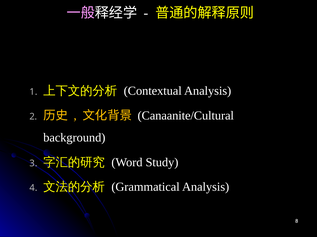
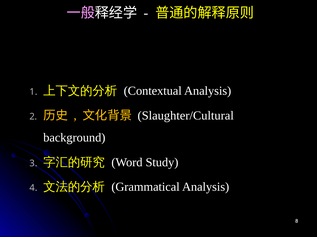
Canaanite/Cultural: Canaanite/Cultural -> Slaughter/Cultural (186, 116)
